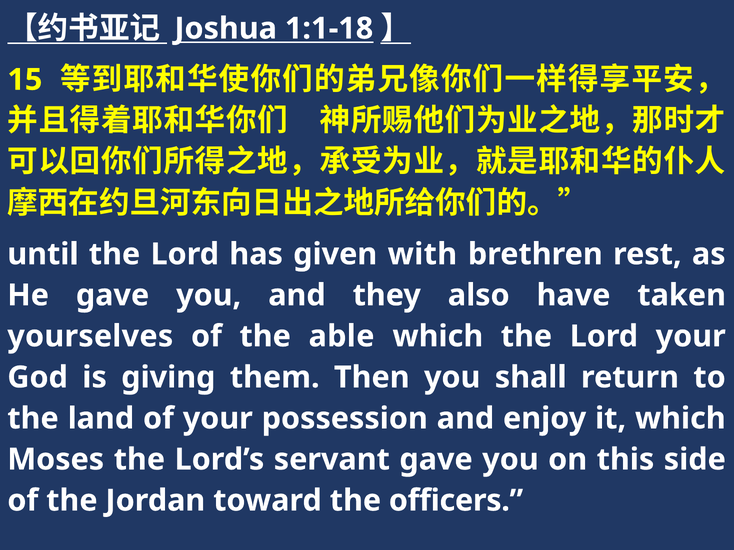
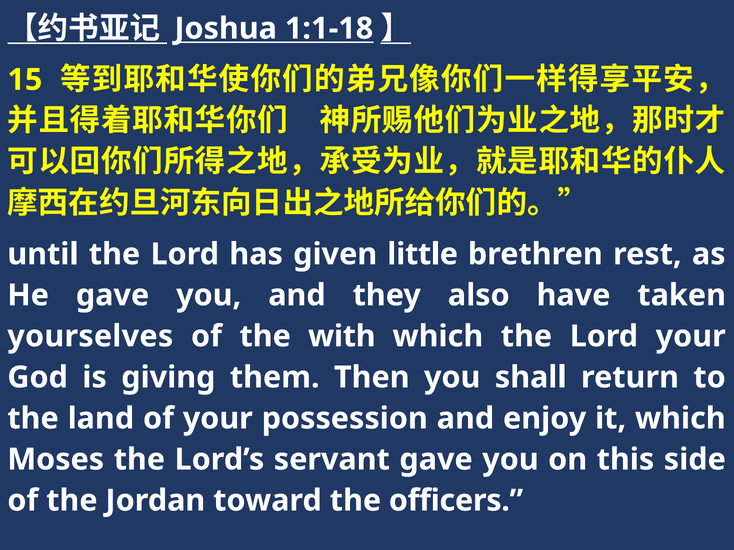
with: with -> little (423, 254)
able: able -> with (342, 337)
